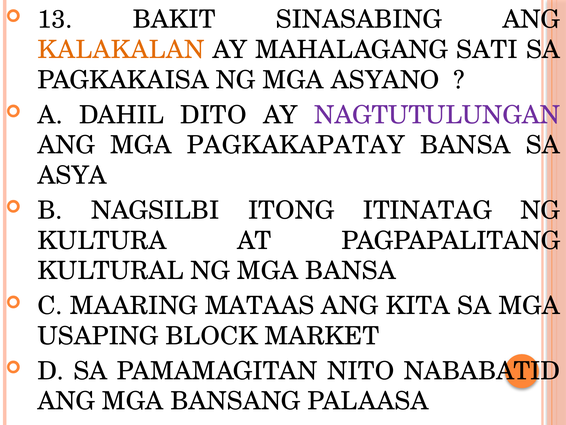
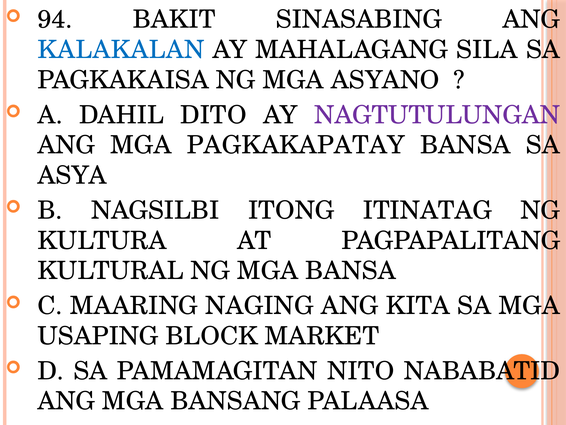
13: 13 -> 94 (55, 20)
KALAKALAN colour: orange -> blue (121, 50)
SATI: SATI -> SILA (487, 50)
MATAAS: MATAAS -> NAGING (259, 306)
